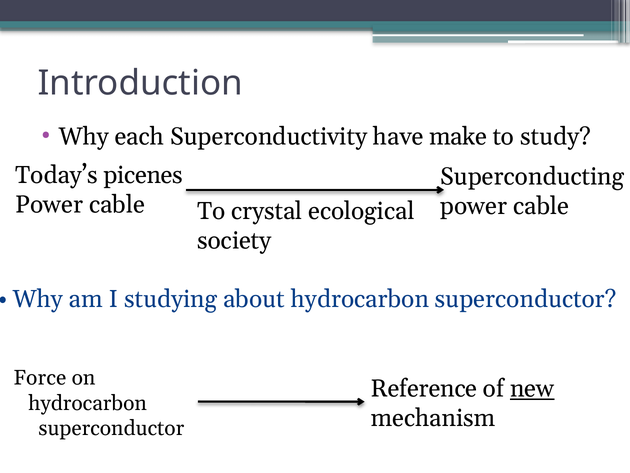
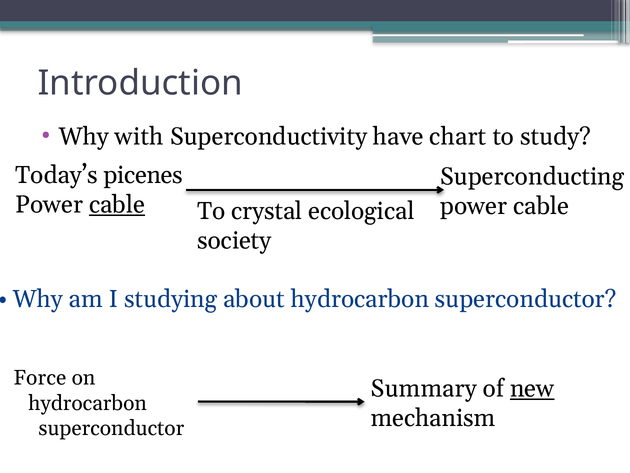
each: each -> with (139, 137)
make: make -> chart (458, 137)
cable underline: none -> present (117, 205)
Reference: Reference -> Summary (424, 388)
